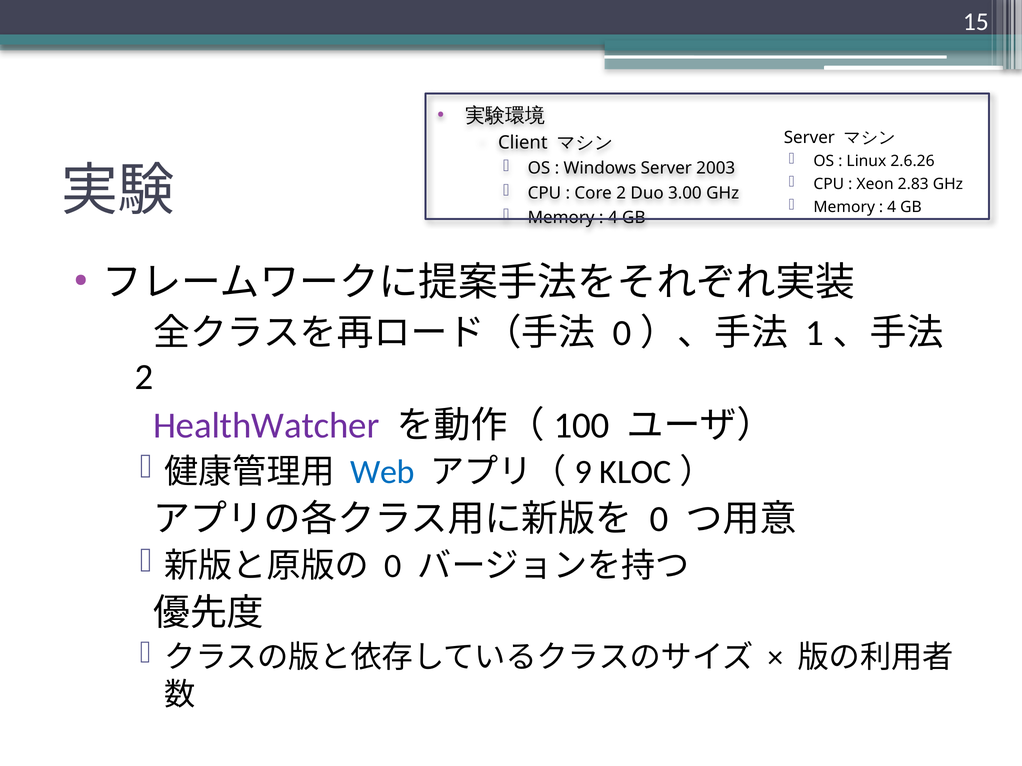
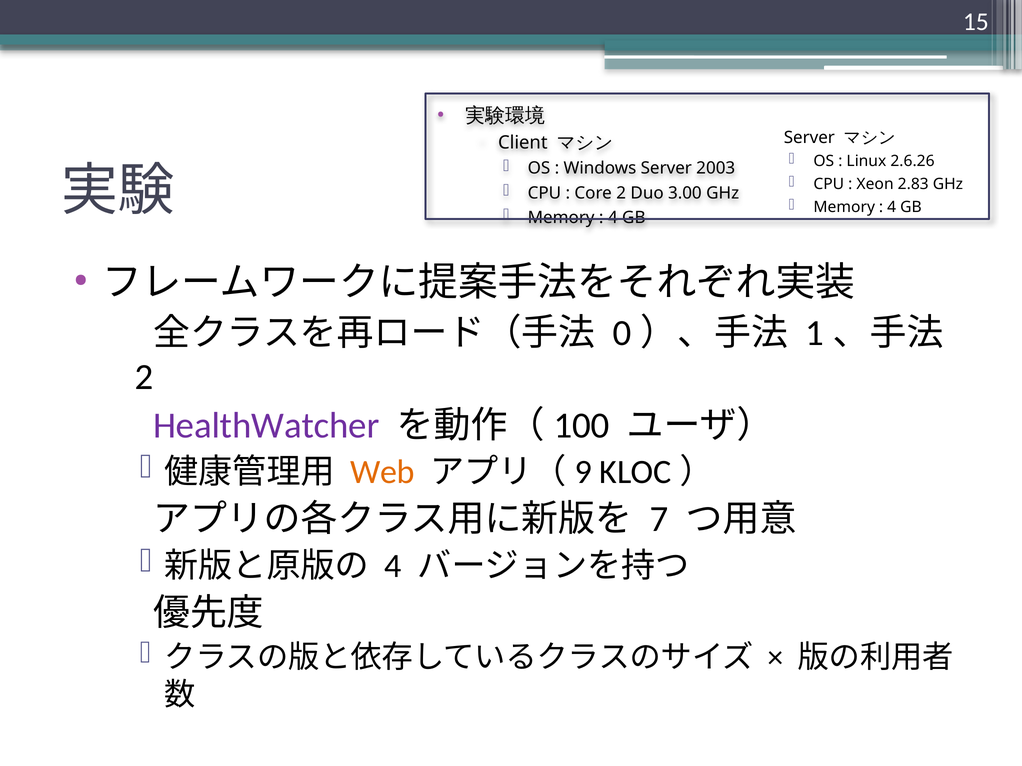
Web colour: blue -> orange (382, 473)
0: 0 -> 7 (659, 520)
0: 0 -> 4 (393, 566)
